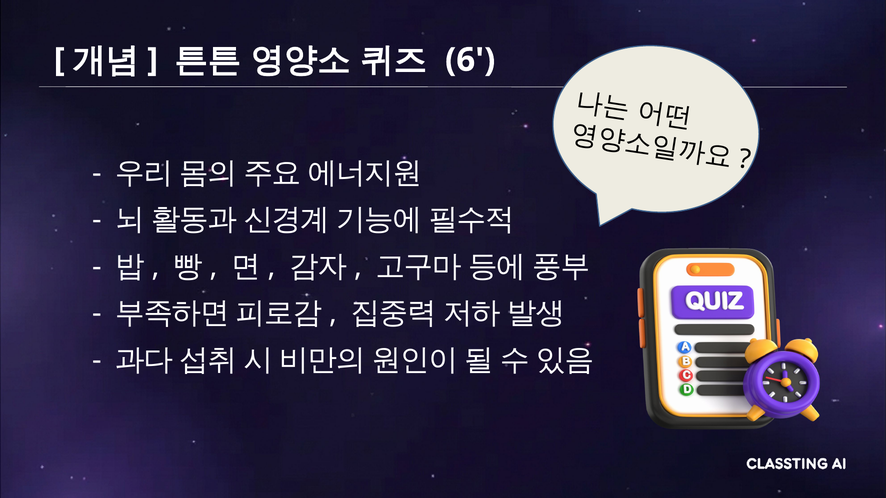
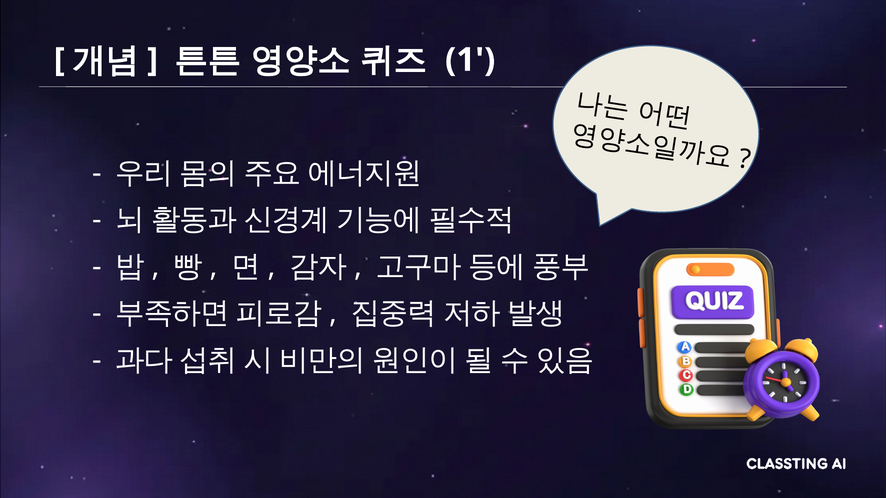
6: 6 -> 1 (470, 60)
